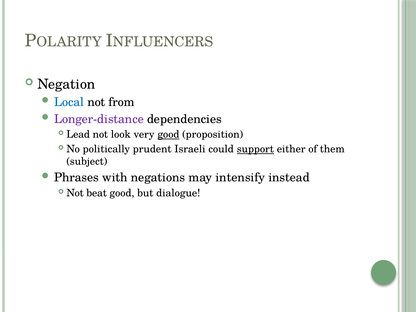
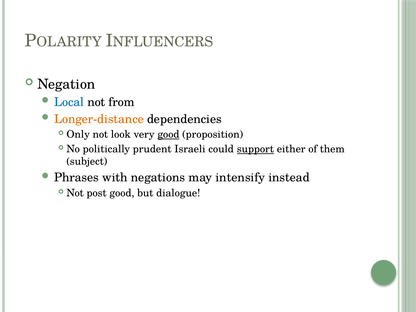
Longer-distance colour: purple -> orange (99, 119)
Lead: Lead -> Only (78, 135)
beat: beat -> post (97, 193)
